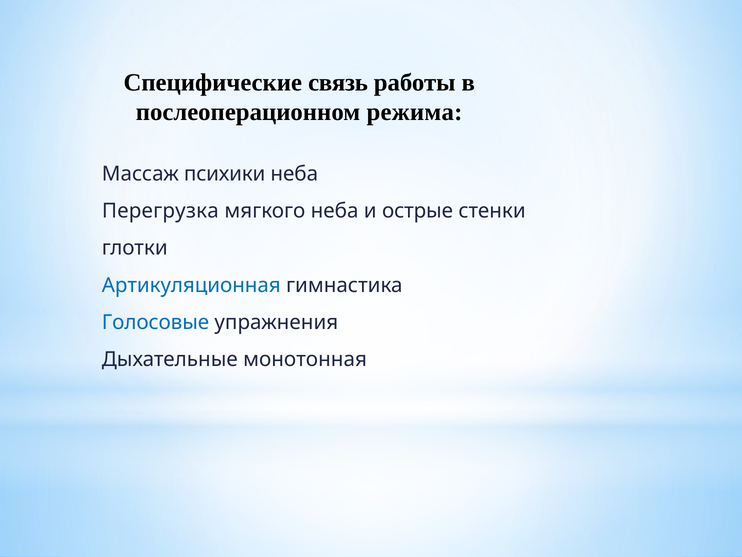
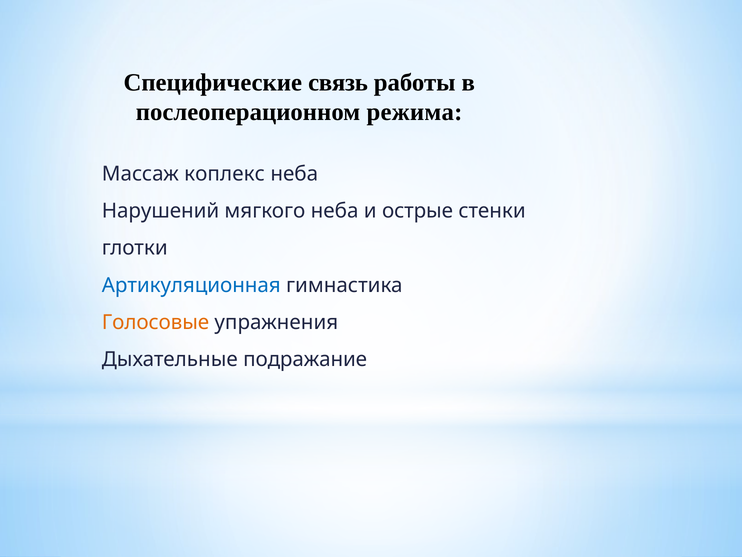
психики: психики -> коплекс (225, 174)
Перегрузка: Перегрузка -> Нарушений (161, 211)
Голосовые colour: blue -> orange (156, 322)
монотонная: монотонная -> подражание (305, 359)
